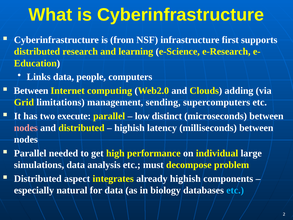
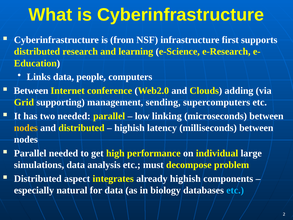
computing: computing -> conference (110, 91)
limitations: limitations -> supporting (61, 102)
two execute: execute -> needed (74, 116)
distinct: distinct -> linking (167, 116)
nodes colour: pink -> yellow (26, 128)
